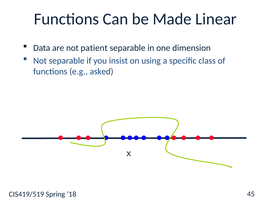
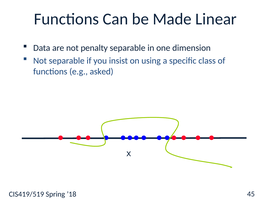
patient: patient -> penalty (94, 48)
